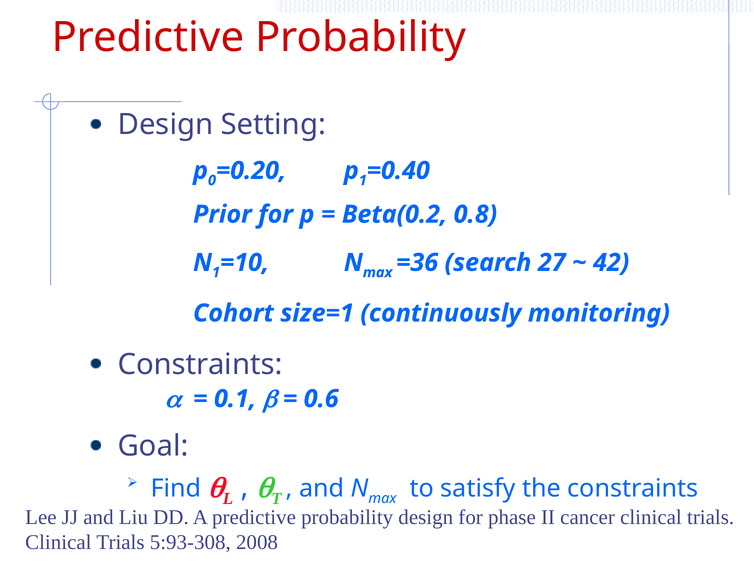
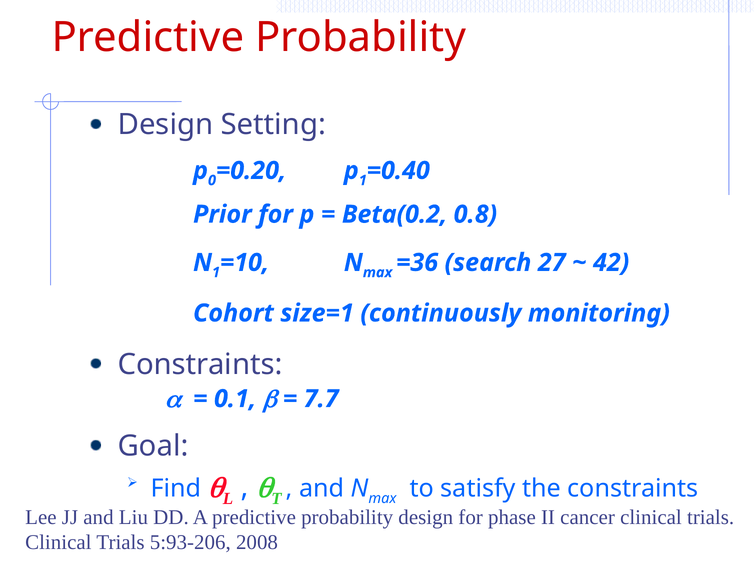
0.6: 0.6 -> 7.7 (321, 398)
5:93-308: 5:93-308 -> 5:93-206 (190, 542)
